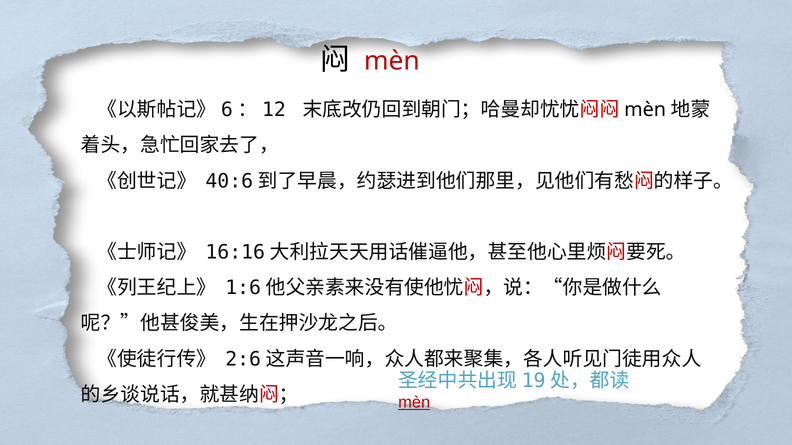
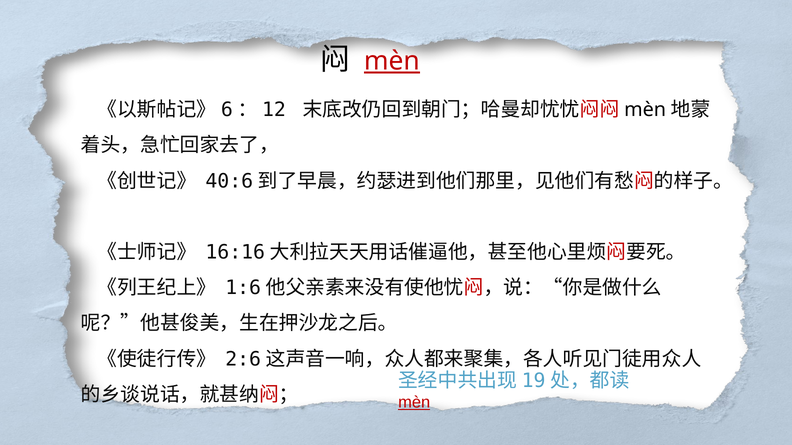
mèn underline: none -> present (392, 61)
